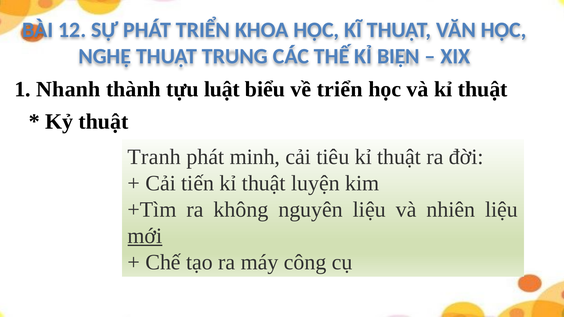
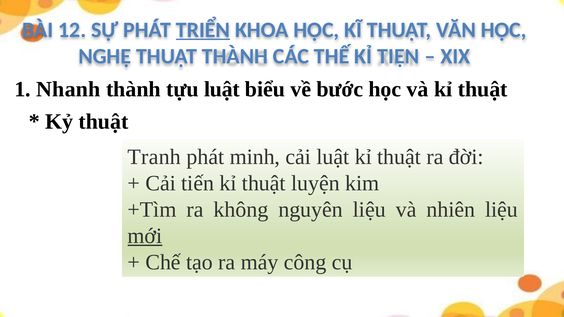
TRIỂN underline: none -> present (203, 30)
THUẬT TRUNG: TRUNG -> THÀNH (235, 56)
BIỆN: BIỆN -> TIỆN (398, 56)
về triển: triển -> bước (340, 90)
cải tiêu: tiêu -> luật (333, 157)
